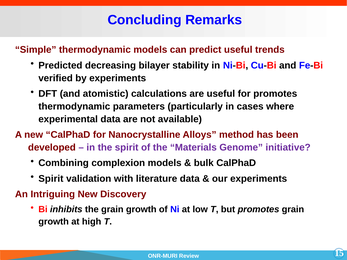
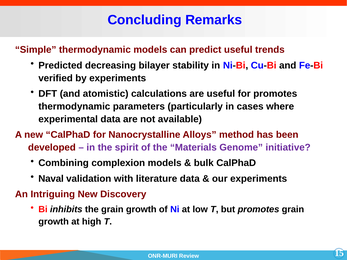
Spirit: Spirit -> Naval (51, 179)
